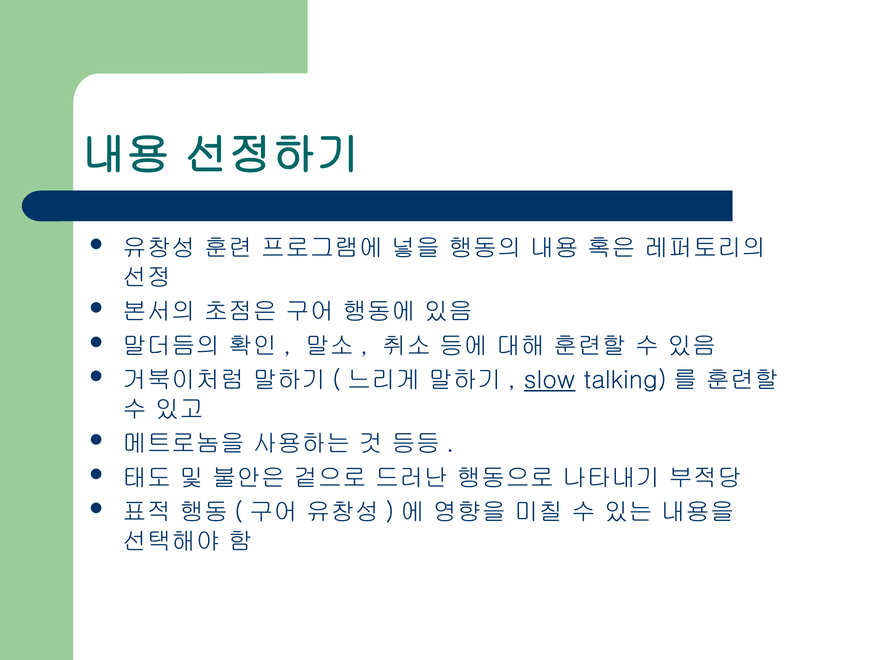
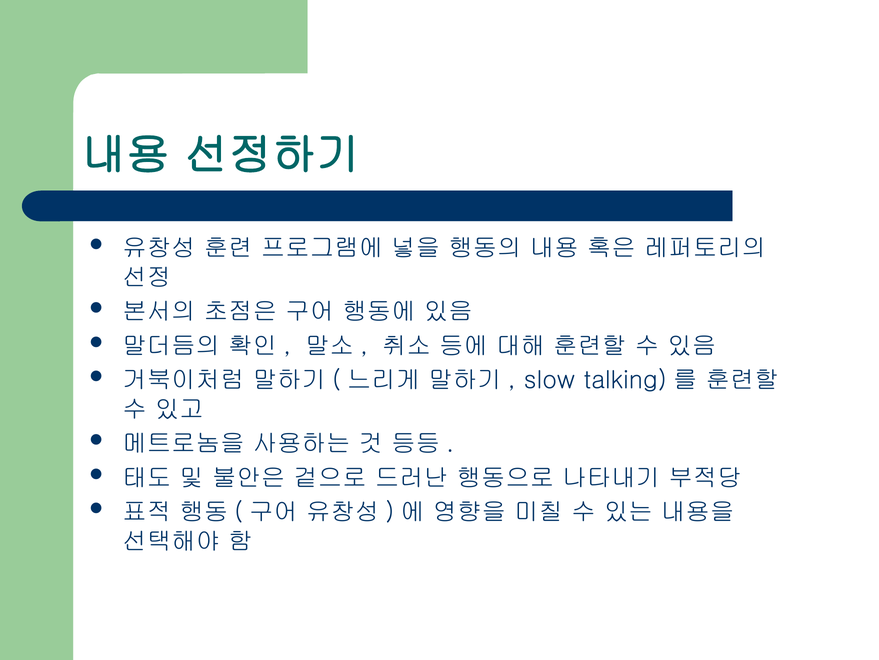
slow underline: present -> none (550, 380)
